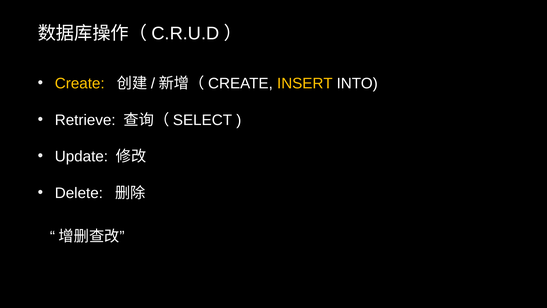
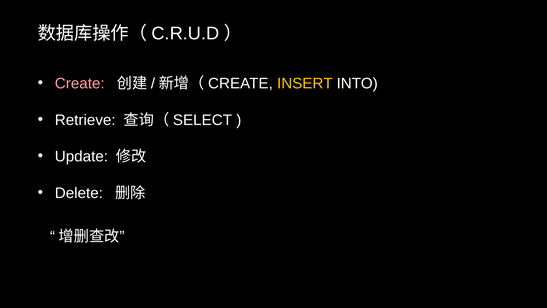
Create colour: yellow -> pink (80, 83)
